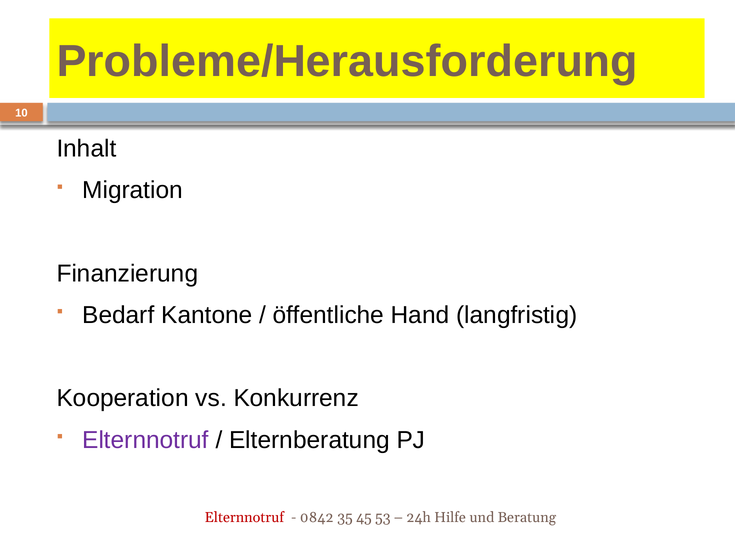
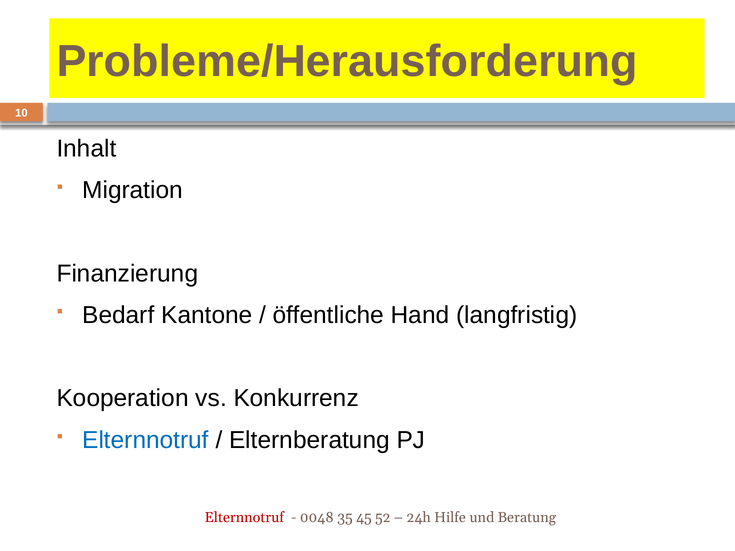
Elternnotruf colour: purple -> blue (146, 440)
0842: 0842 -> 0048 (317, 518)
53: 53 -> 52 (383, 518)
